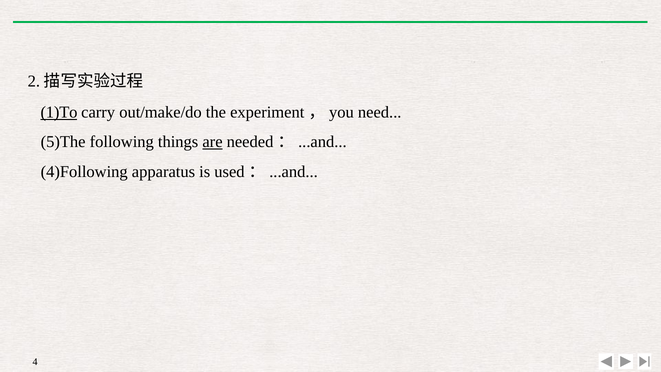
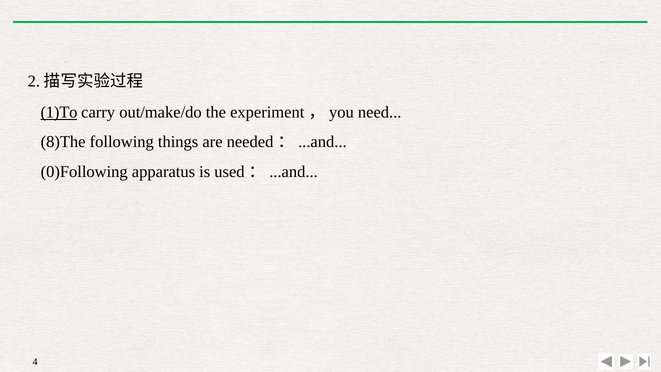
5)The: 5)The -> 8)The (63, 142)
are underline: present -> none (212, 142)
4)Following: 4)Following -> 0)Following (84, 172)
